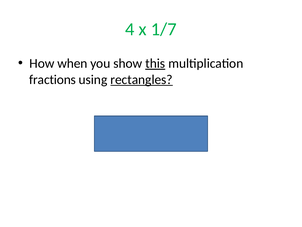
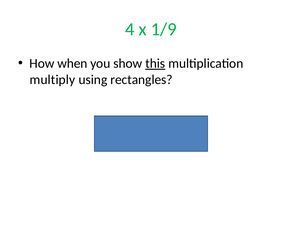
1/7: 1/7 -> 1/9 (164, 29)
fractions: fractions -> multiply (52, 79)
rectangles underline: present -> none (142, 79)
